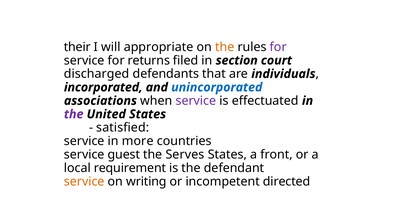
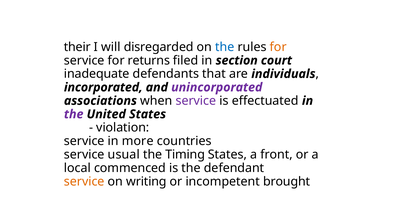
appropriate: appropriate -> disregarded (159, 47)
the colour: orange -> blue (225, 47)
for colour: purple -> orange (278, 47)
discharged: discharged -> inadequate (97, 74)
unincorporated colour: blue -> purple (217, 87)
satisfied: satisfied -> violation (123, 128)
guest: guest -> usual (124, 154)
Serves: Serves -> Timing (185, 154)
requirement: requirement -> commenced (130, 168)
directed: directed -> brought (287, 181)
